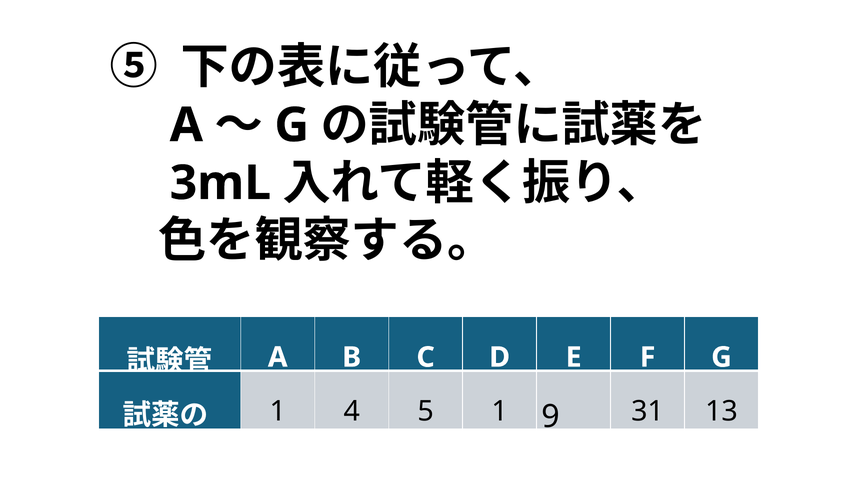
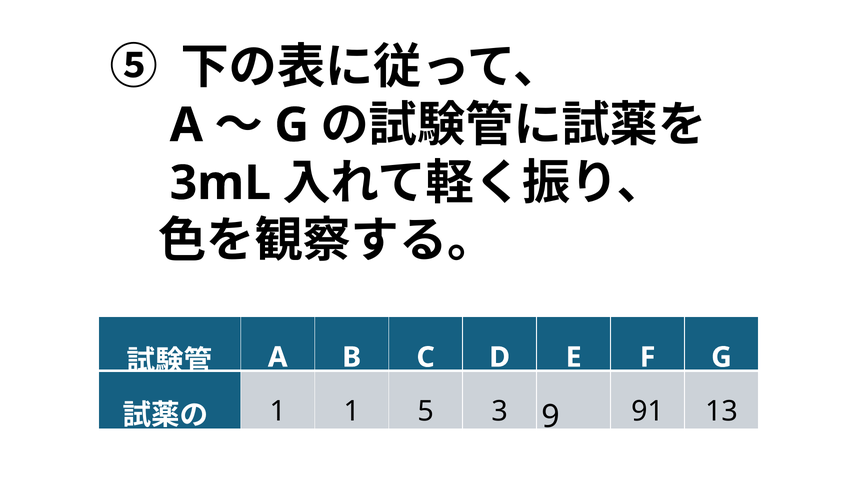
1 4: 4 -> 1 (352, 411)
5 1: 1 -> 3 (500, 411)
31: 31 -> 91 (648, 411)
